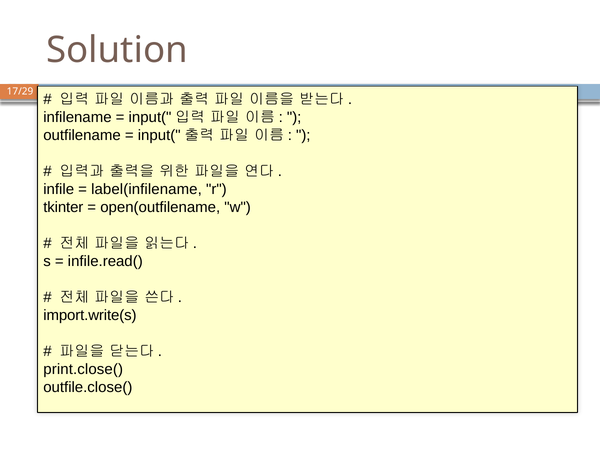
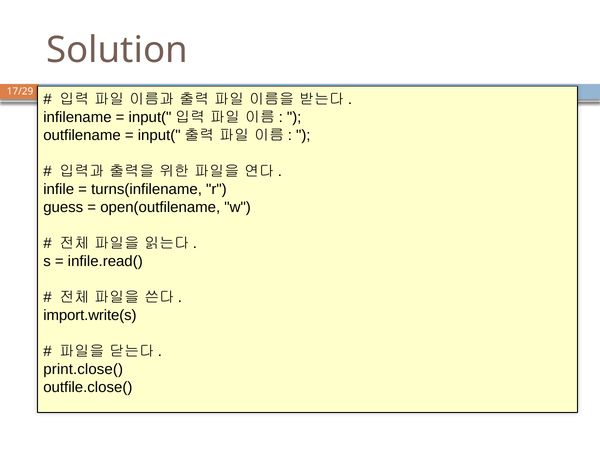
label(infilename: label(infilename -> turns(infilename (147, 189)
tkinter: tkinter -> guess (63, 207)
